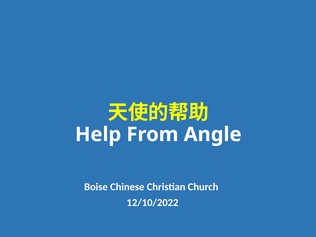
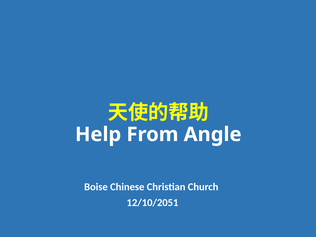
12/10/2022: 12/10/2022 -> 12/10/2051 (152, 203)
